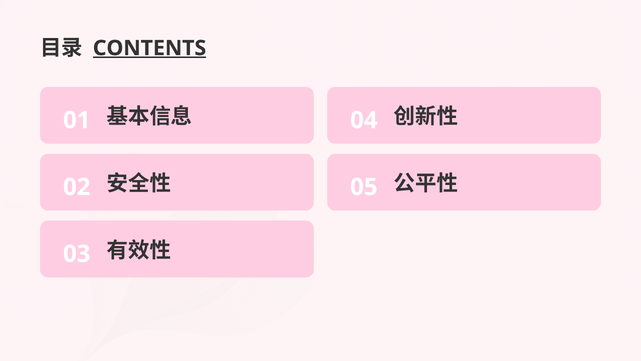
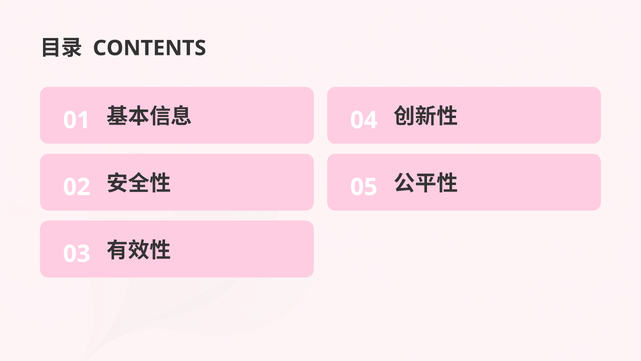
CONTENTS underline: present -> none (150, 48)
